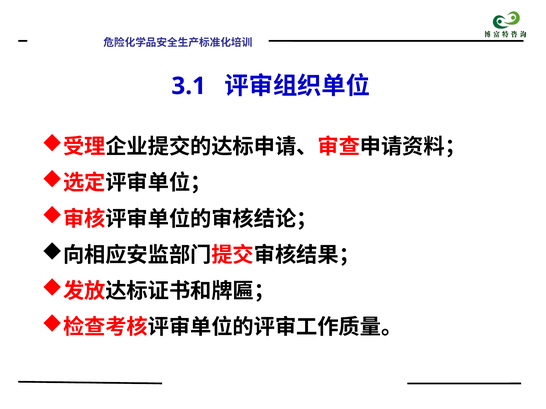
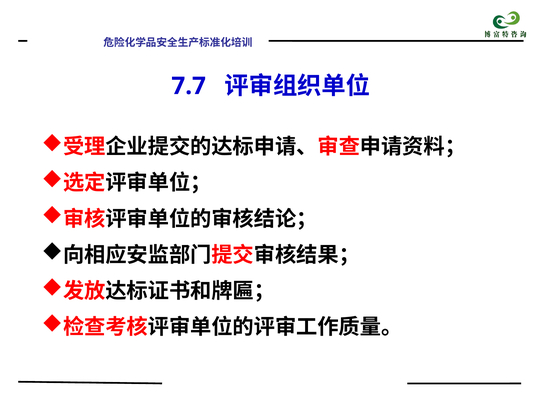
3.1: 3.1 -> 7.7 (189, 86)
